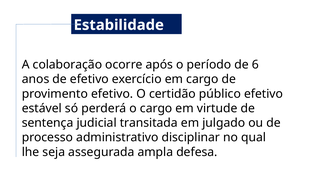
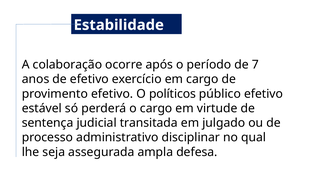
6: 6 -> 7 (255, 65)
certidão: certidão -> políticos (172, 94)
